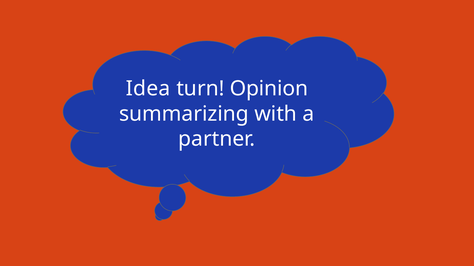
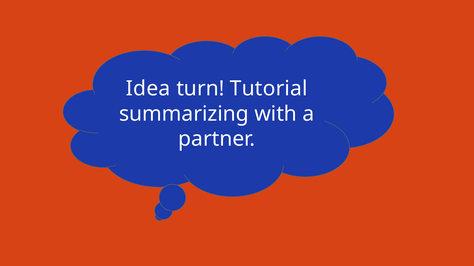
Opinion: Opinion -> Tutorial (269, 89)
